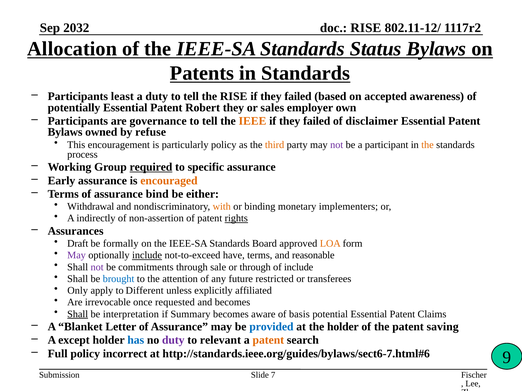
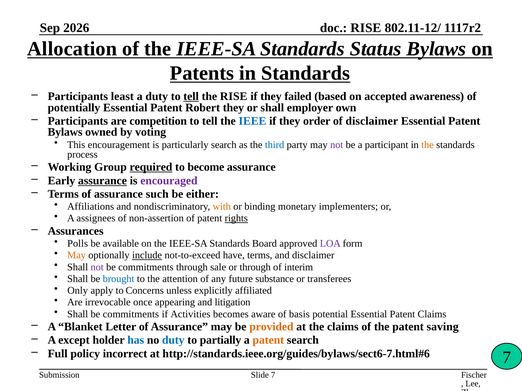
2032: 2032 -> 2026 (76, 28)
tell underline: none -> present (191, 97)
or sales: sales -> shall (272, 108)
governance: governance -> competition (158, 121)
IEEE colour: orange -> blue (252, 121)
failed: failed -> order (317, 121)
refuse: refuse -> voting (151, 132)
particularly policy: policy -> search (224, 145)
third colour: orange -> blue (275, 145)
specific: specific -> become (206, 167)
assurance underline: none -> present (102, 181)
encouraged colour: orange -> purple (169, 181)
bind: bind -> such (157, 194)
Withdrawal: Withdrawal -> Affiliations (91, 207)
indirectly: indirectly -> assignees (96, 219)
Draft: Draft -> Polls (78, 244)
formally: formally -> available (121, 244)
LOA colour: orange -> purple (330, 244)
May colour: purple -> orange (77, 256)
and reasonable: reasonable -> disclaimer (313, 256)
of include: include -> interim (299, 267)
restricted: restricted -> substance (275, 279)
Different: Different -> Concerns (145, 291)
requested: requested -> appearing (175, 303)
and becomes: becomes -> litigation (233, 303)
Shall underline: present -> none (78, 314)
interpretation: interpretation -> commitments (131, 314)
Summary: Summary -> Activities (190, 314)
provided colour: blue -> orange (271, 327)
the holder: holder -> claims (343, 327)
duty colour: purple -> blue (173, 341)
relevant: relevant -> partially (221, 341)
9: 9 -> 7 (507, 358)
